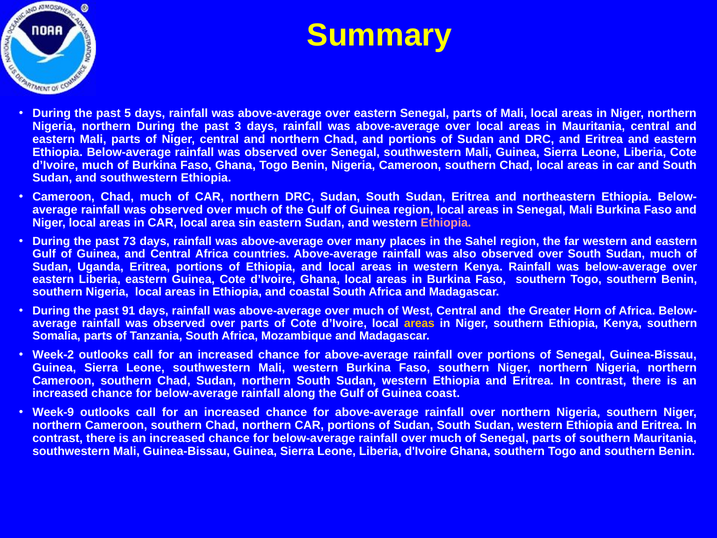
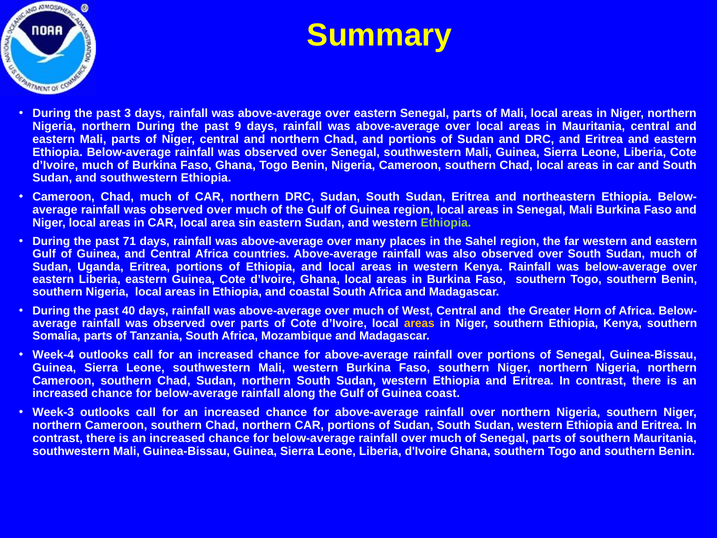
5: 5 -> 3 (128, 113)
3: 3 -> 9 (238, 126)
Ethiopia colour: pink -> light green (446, 223)
73: 73 -> 71 (129, 241)
91: 91 -> 40 (129, 311)
Week-2: Week-2 -> Week-4 (53, 355)
Week-9: Week-9 -> Week-3 (53, 412)
